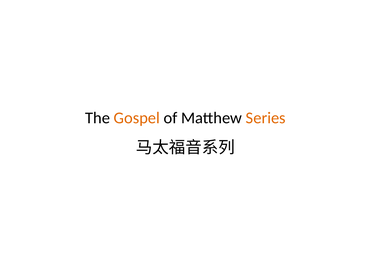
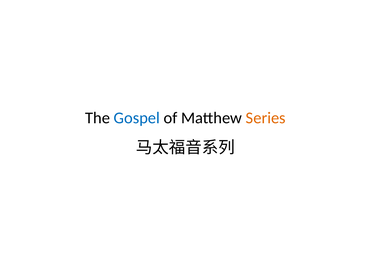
Gospel colour: orange -> blue (137, 118)
